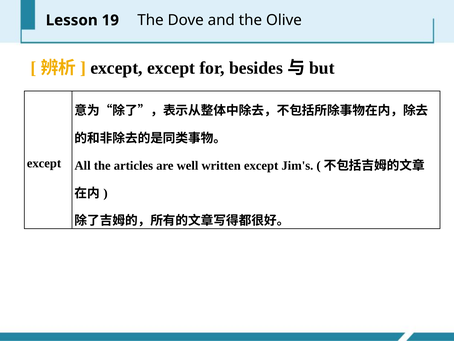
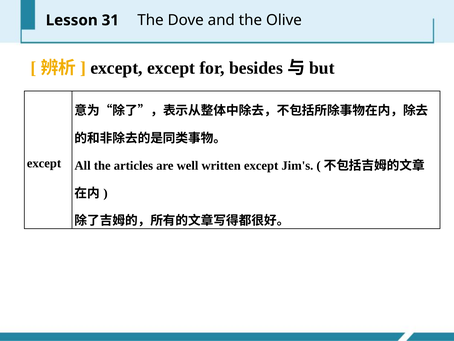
19: 19 -> 31 (110, 20)
